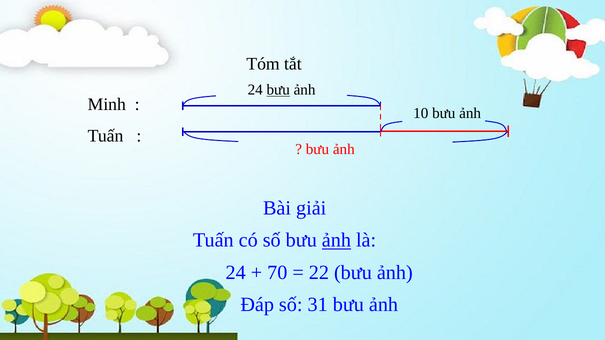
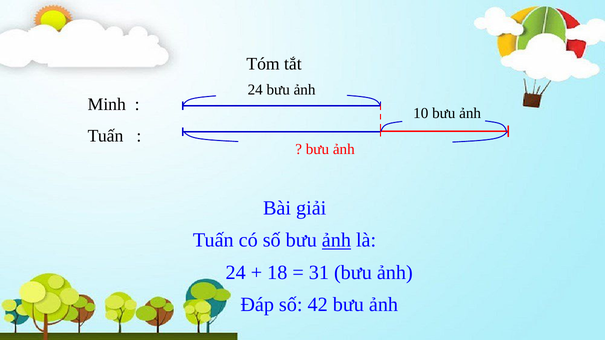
bưu underline: present -> none (278, 90)
70: 70 -> 18 (277, 273)
22: 22 -> 31 (319, 273)
31: 31 -> 42 (318, 305)
